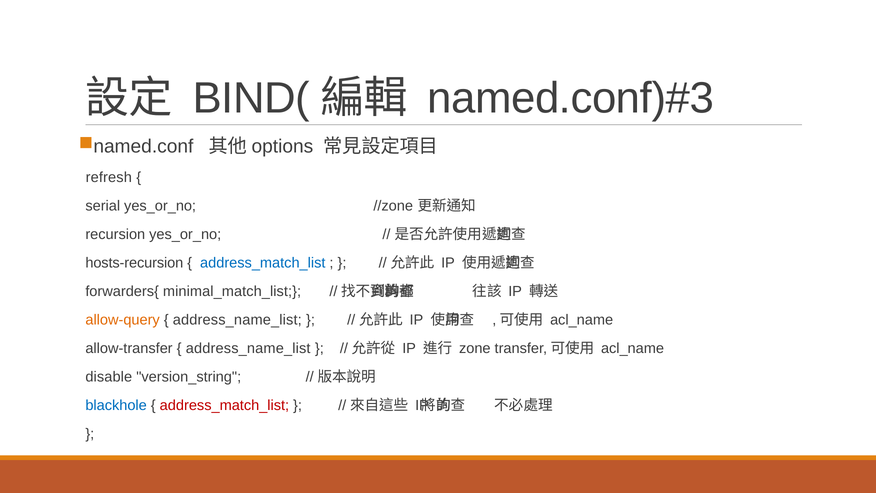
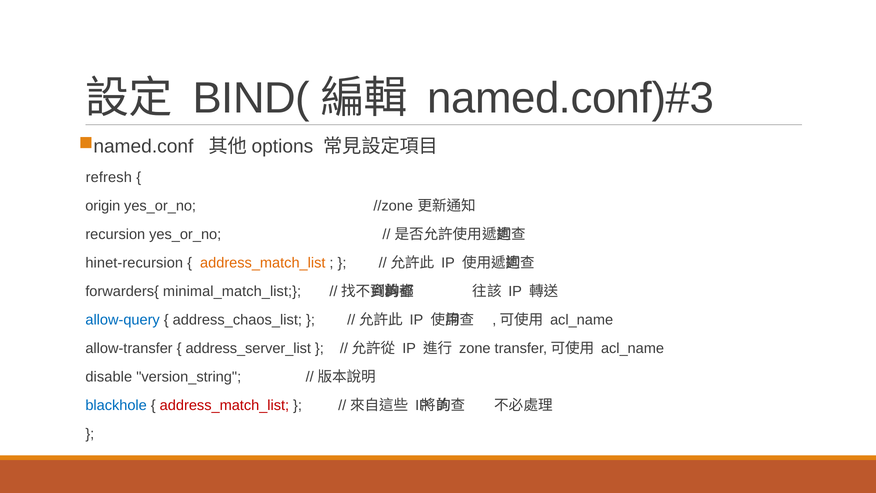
serial: serial -> origin (103, 206)
hosts-recursion: hosts-recursion -> hinet-recursion (134, 263)
address_match_list colour: blue -> orange (263, 263)
allow-query colour: orange -> blue (123, 320)
address_name_list: address_name_list -> address_chaos_list (237, 320)
address_name_list: address_name_list -> address_server_list (248, 348)
